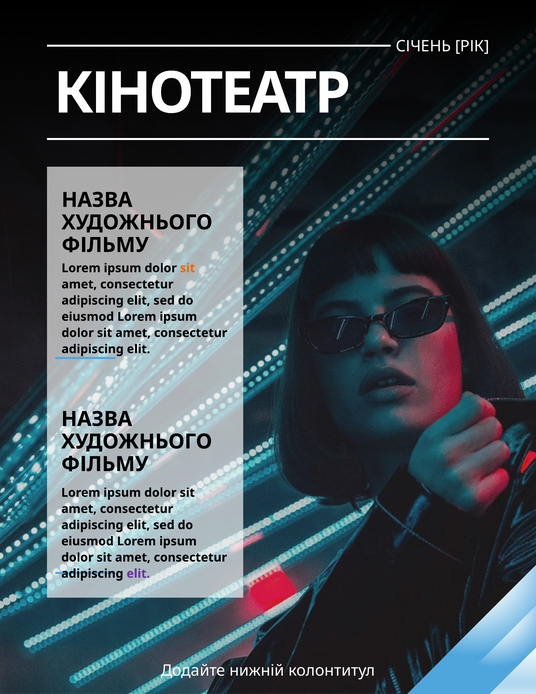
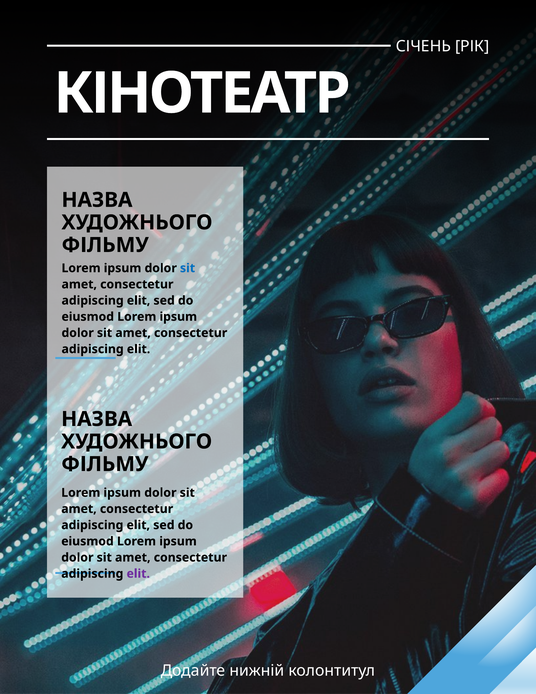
sit colour: orange -> blue (188, 268)
